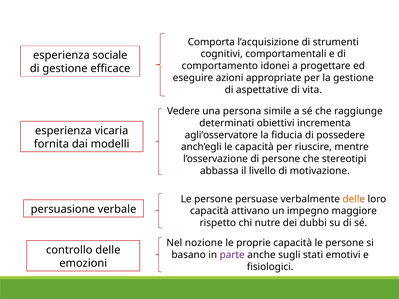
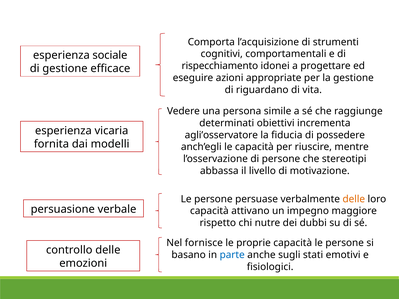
comportamento: comportamento -> rispecchiamento (220, 66)
aspettative: aspettative -> riguardano (262, 90)
nozione: nozione -> fornisce (204, 243)
parte colour: purple -> blue (232, 255)
